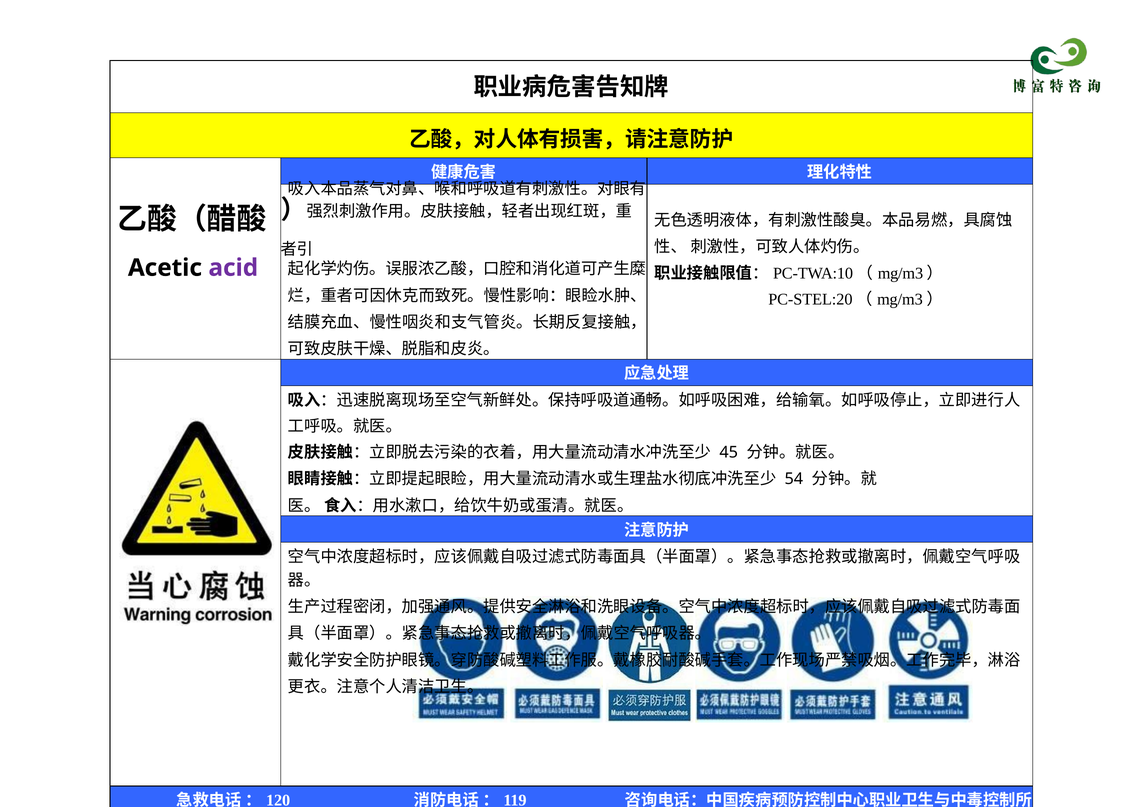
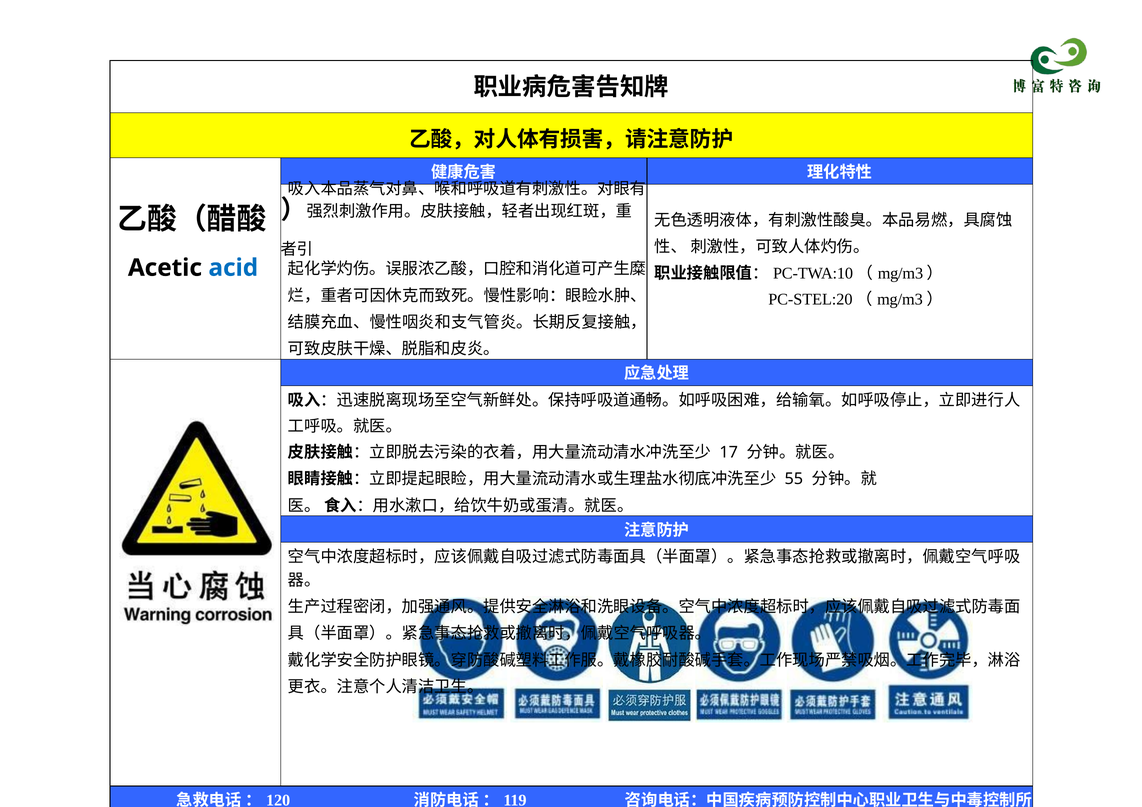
acid colour: purple -> blue (233, 268)
45: 45 -> 17 (729, 453)
54: 54 -> 55 (794, 479)
